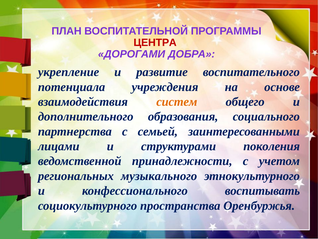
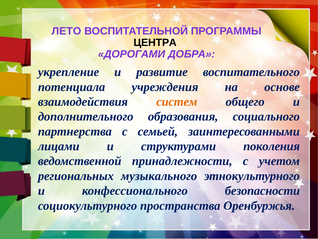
ПЛАН: ПЛАН -> ЛЕТО (66, 31)
ЦЕНТРА colour: red -> black (155, 43)
воспитывать: воспитывать -> безопасности (262, 190)
